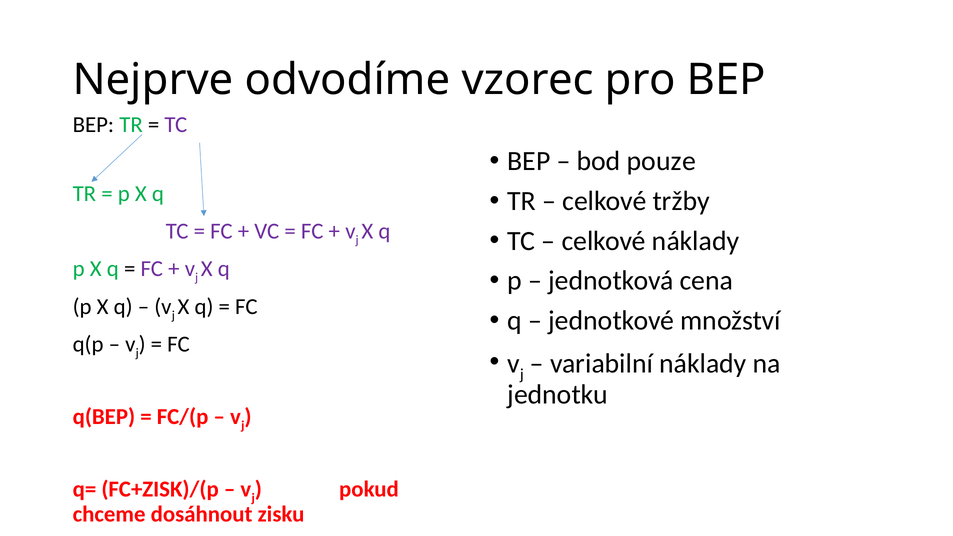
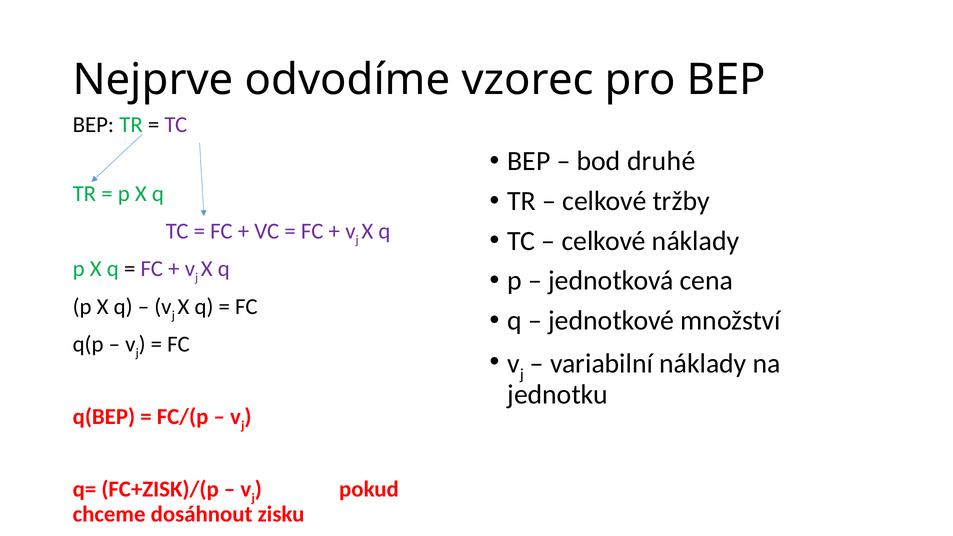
pouze: pouze -> druhé (661, 161)
